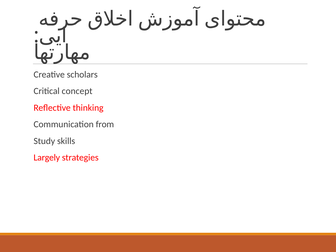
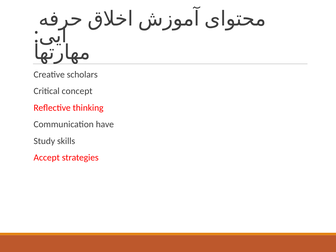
from: from -> have (105, 124)
Largely: Largely -> Accept (47, 158)
